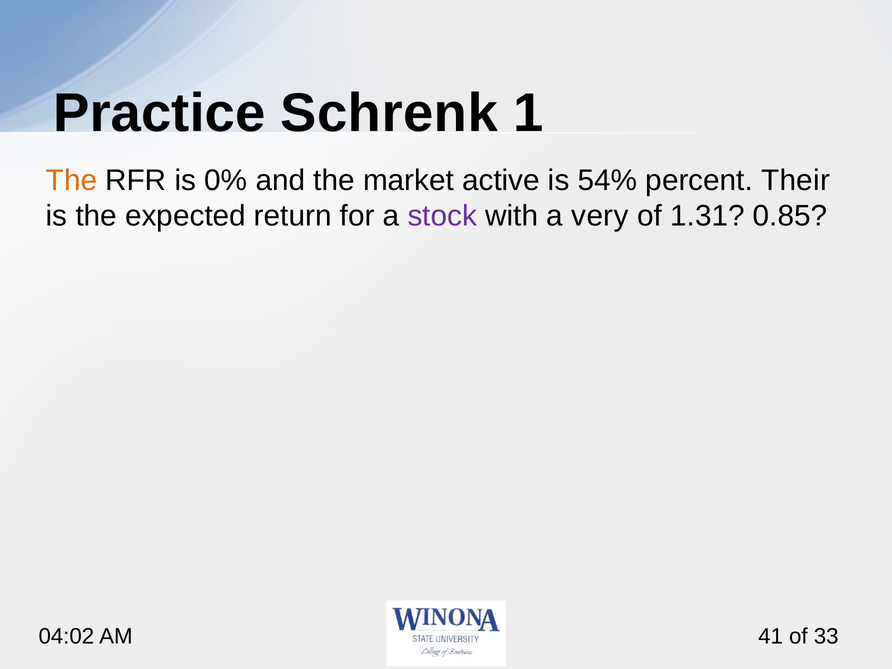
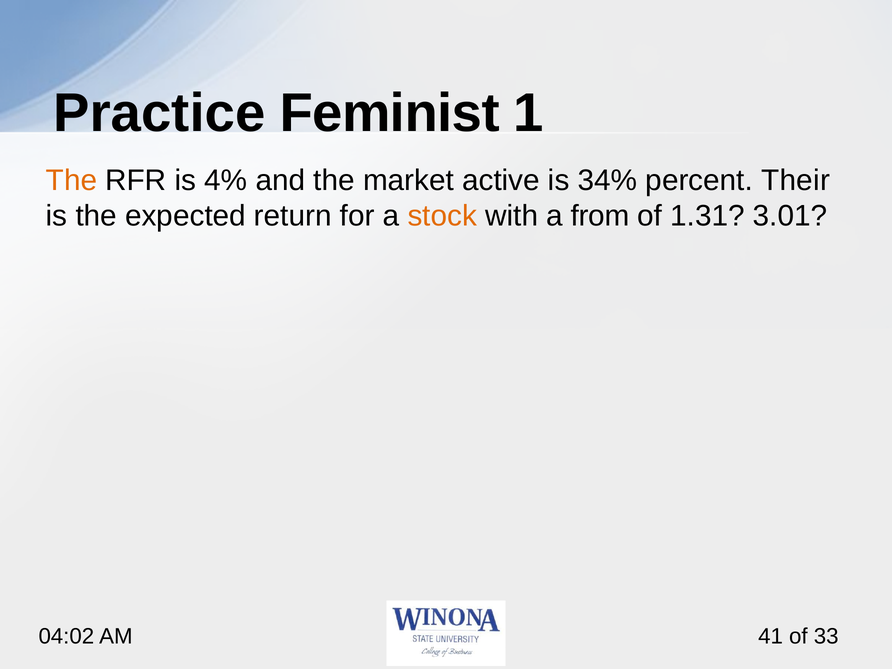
Schrenk: Schrenk -> Feminist (390, 113)
0%: 0% -> 4% (226, 180)
54%: 54% -> 34% (607, 180)
stock colour: purple -> orange (442, 216)
very: very -> from (600, 216)
0.85: 0.85 -> 3.01 (790, 216)
